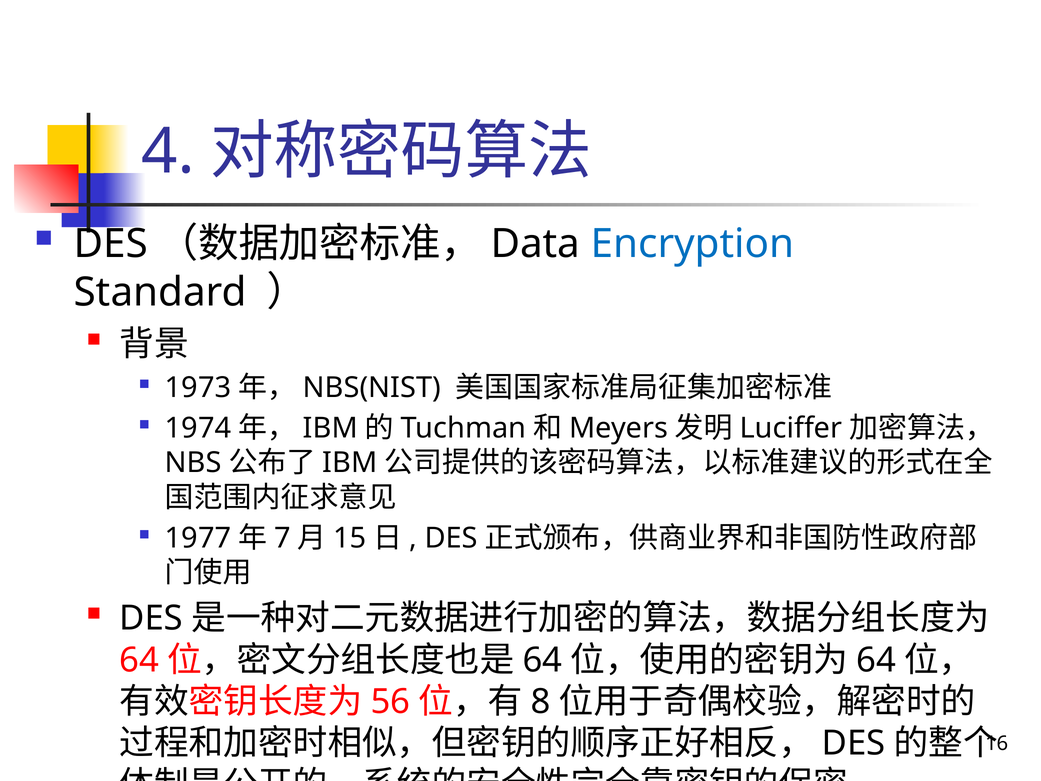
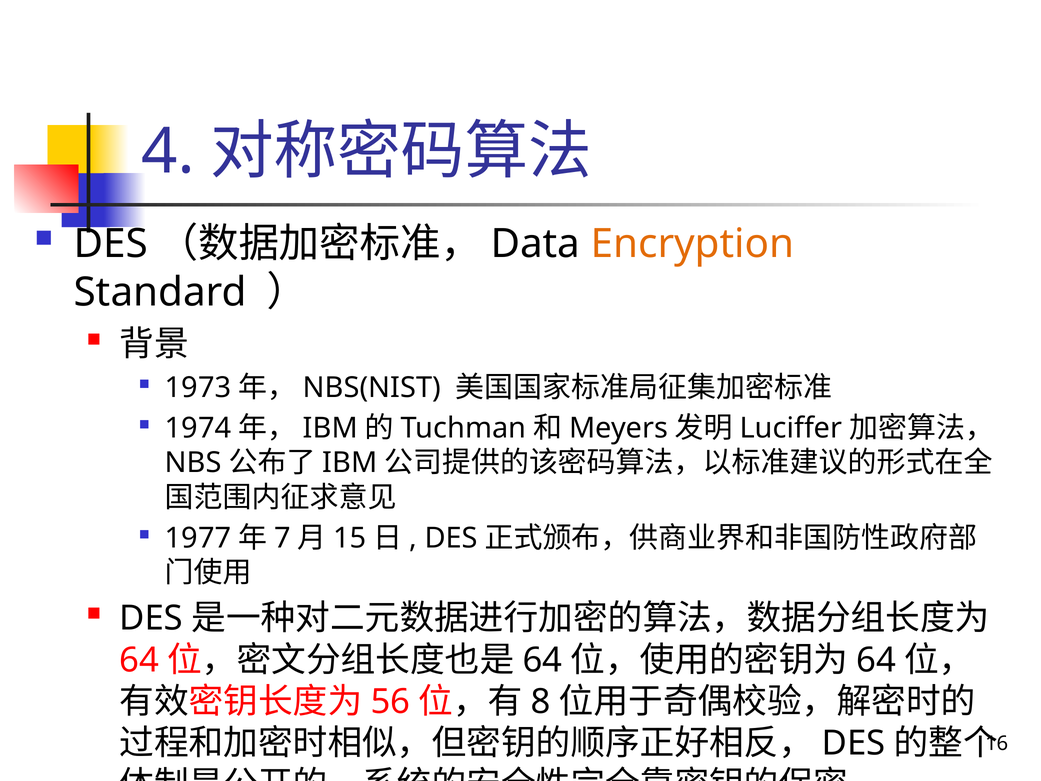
Encryption colour: blue -> orange (692, 244)
